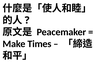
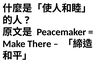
Times: Times -> There (39, 44)
